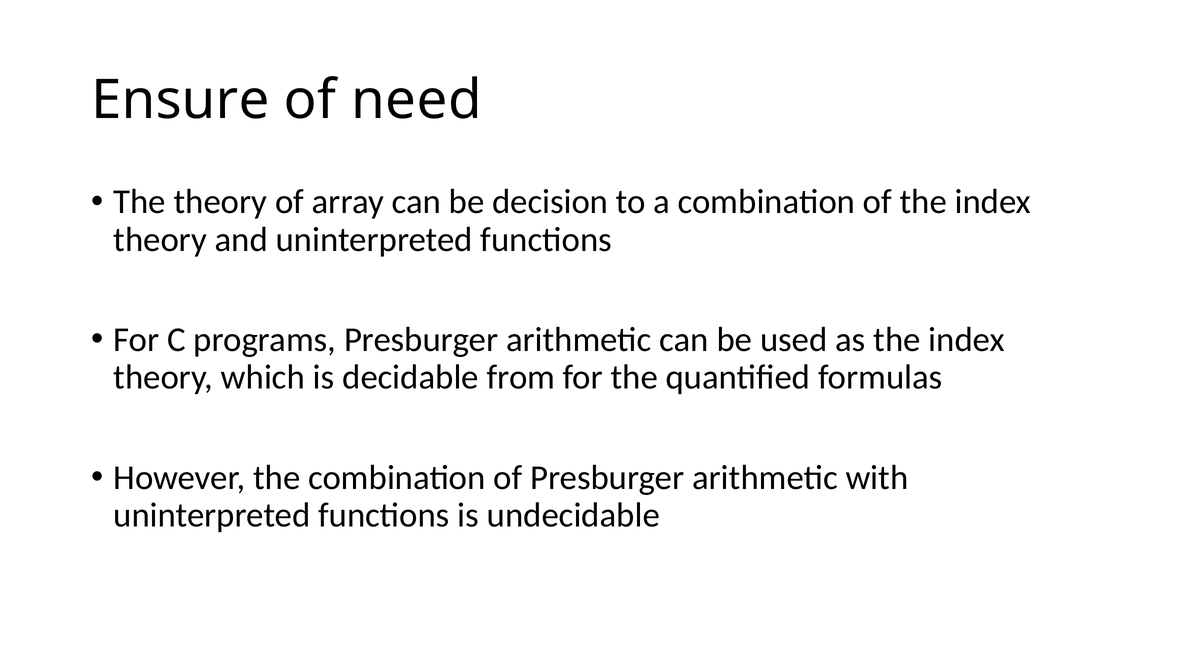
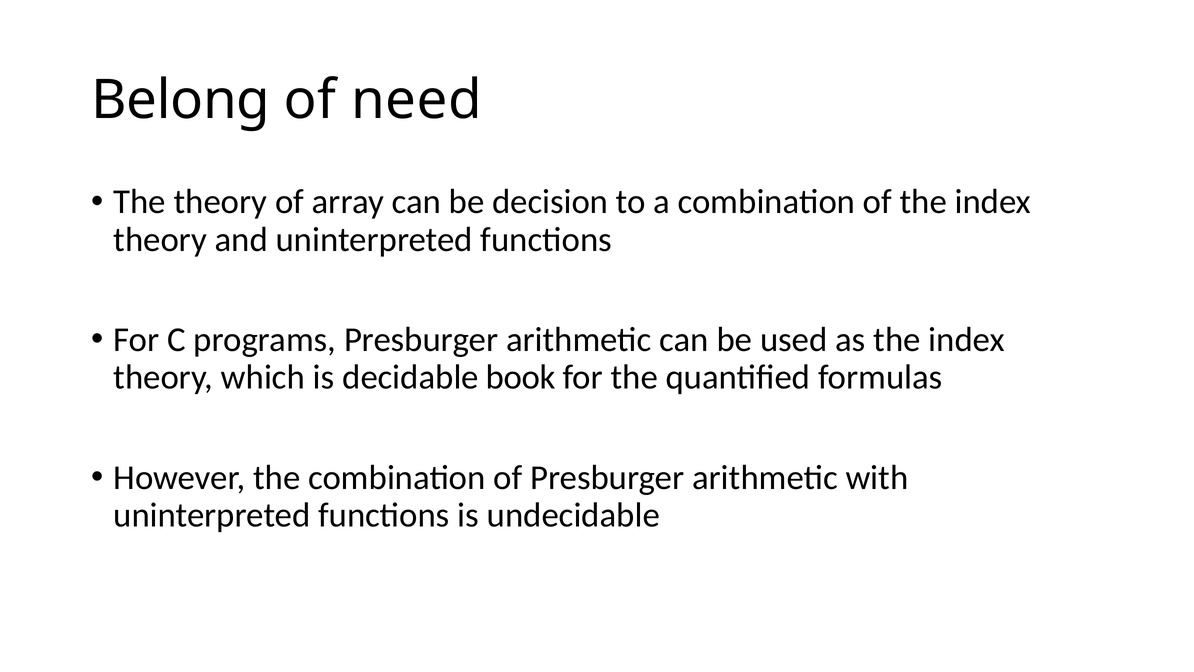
Ensure: Ensure -> Belong (181, 100)
from: from -> book (521, 377)
